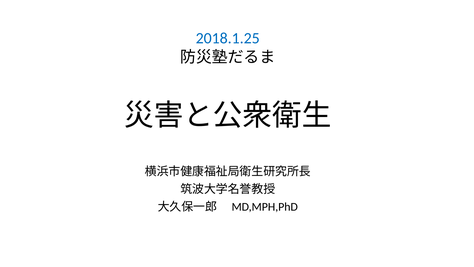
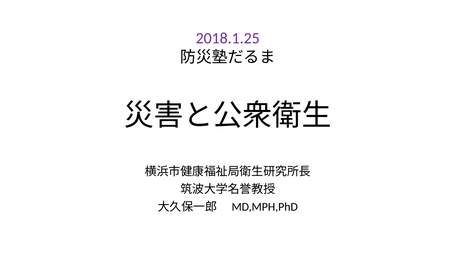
2018.1.25 colour: blue -> purple (228, 38)
